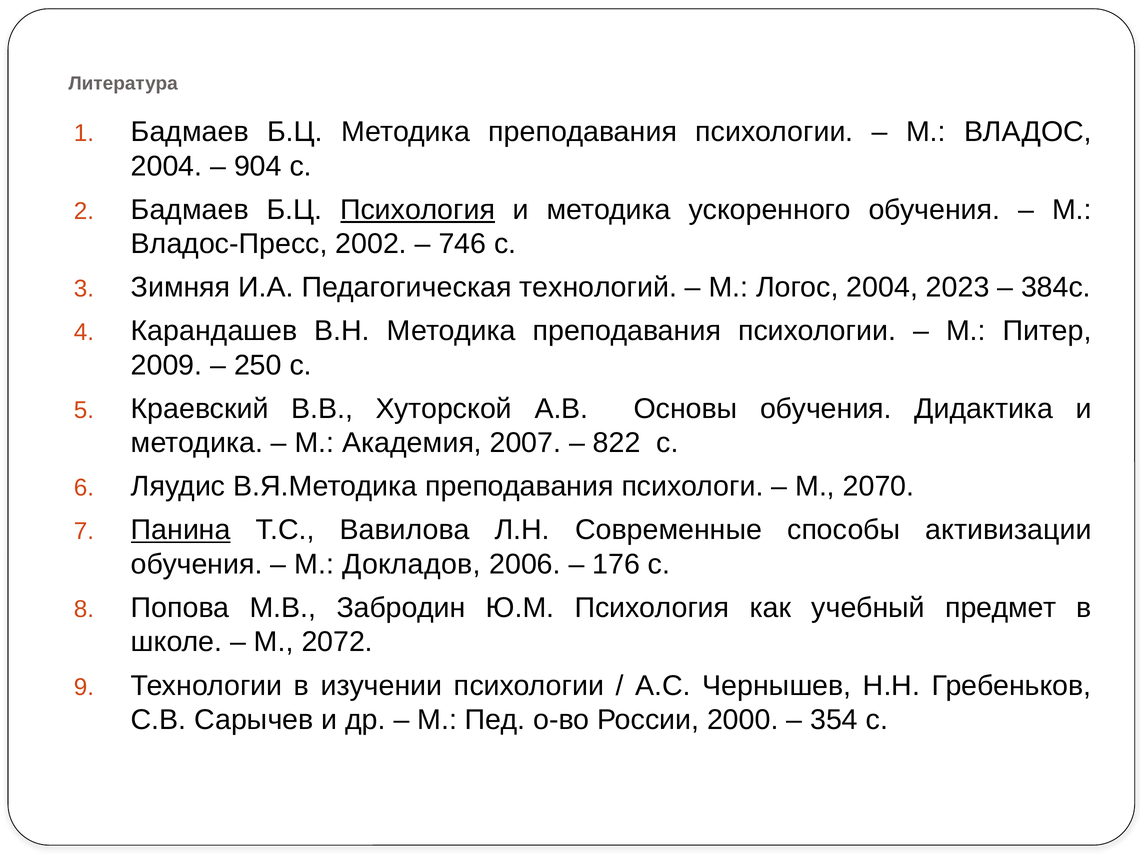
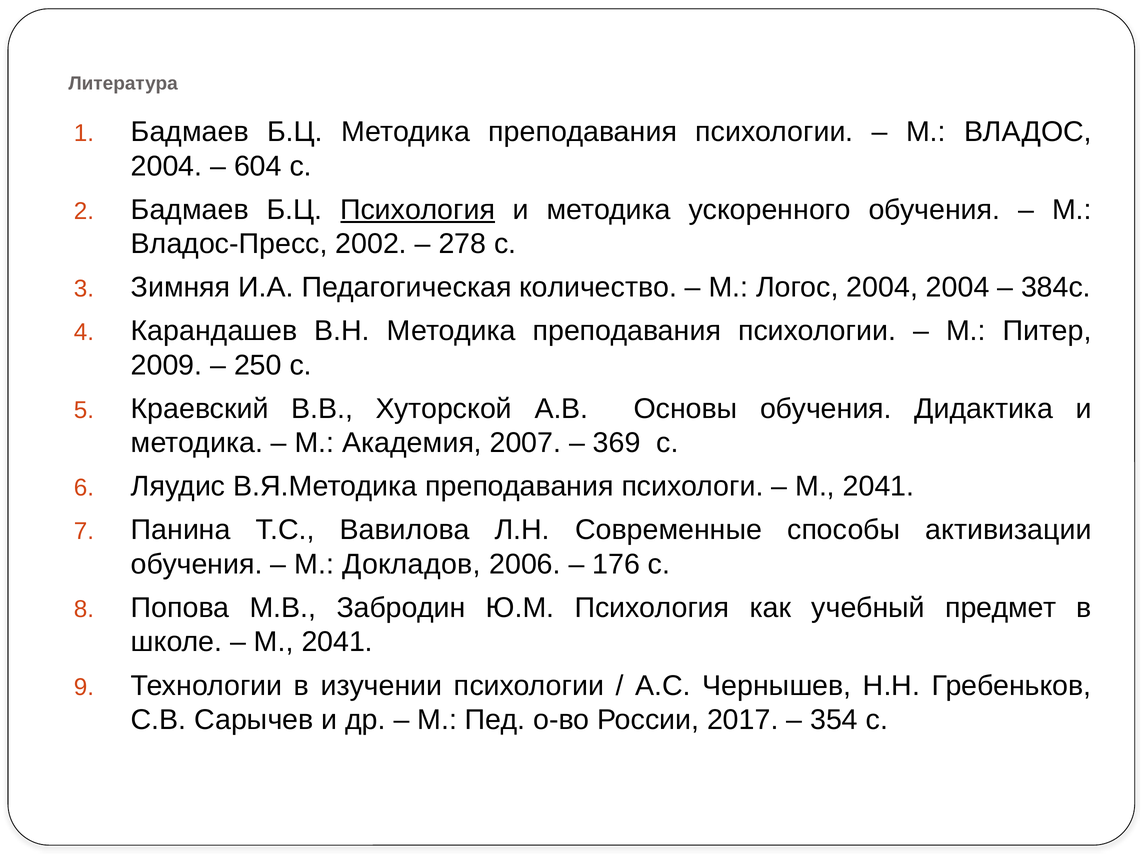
904: 904 -> 604 (258, 166)
746: 746 -> 278 (462, 244)
технологий: технологий -> количество (598, 288)
2004 2023: 2023 -> 2004 (958, 288)
822: 822 -> 369 (617, 443)
2070: 2070 -> 2041 (879, 487)
Панина underline: present -> none (181, 530)
2072: 2072 -> 2041 (337, 642)
2000: 2000 -> 2017 (743, 720)
